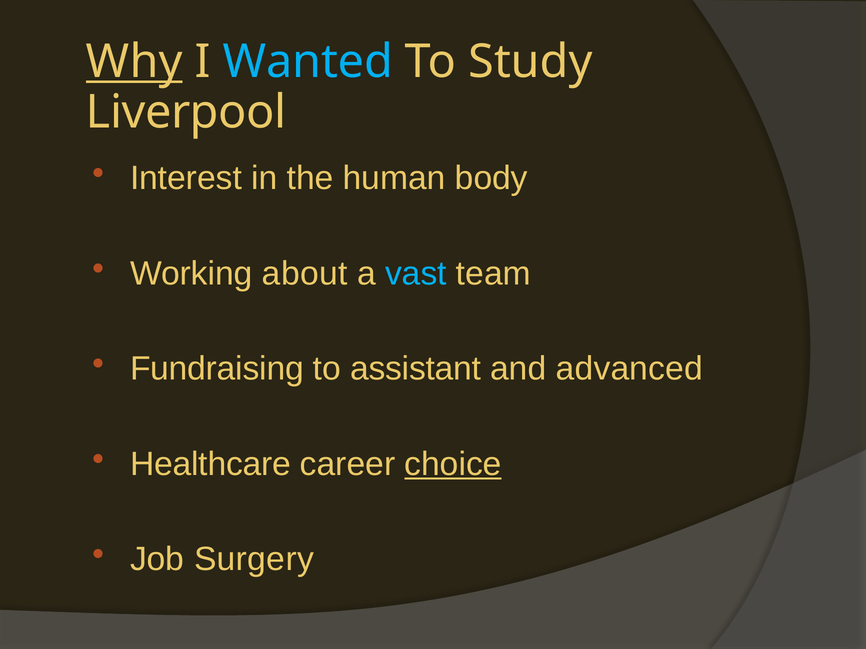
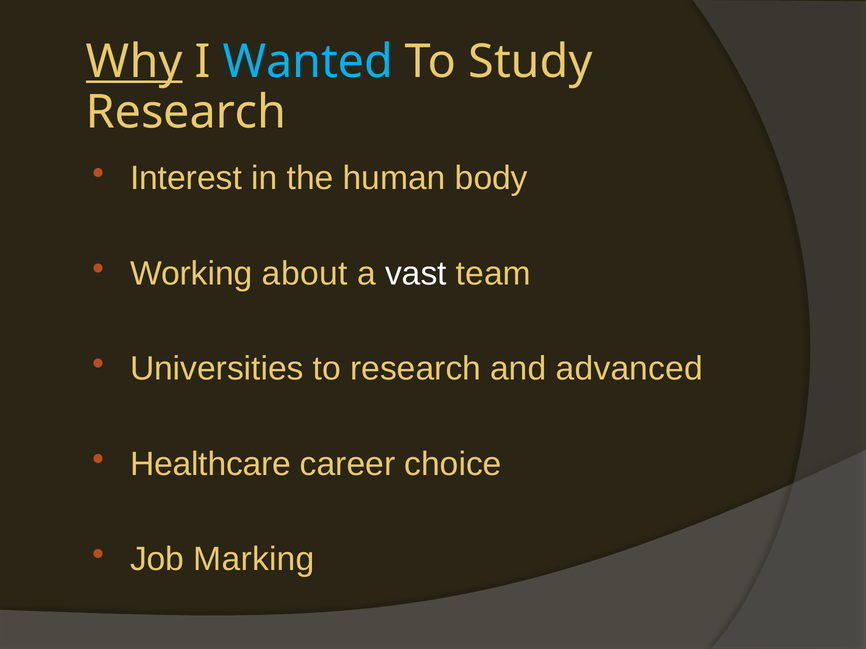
Liverpool: Liverpool -> Research (186, 112)
vast colour: light blue -> white (416, 274)
Fundraising: Fundraising -> Universities (217, 369)
to assistant: assistant -> research (416, 369)
choice underline: present -> none (453, 464)
Surgery: Surgery -> Marking (254, 560)
